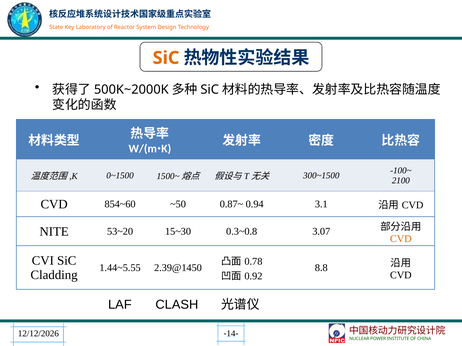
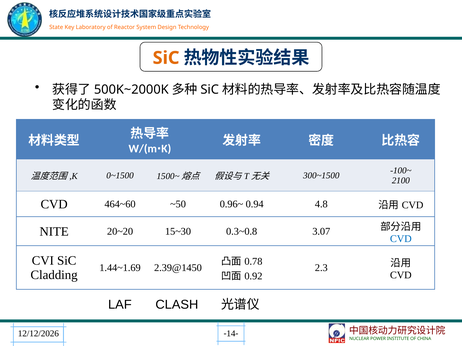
854~60: 854~60 -> 464~60 (120, 204)
0.87~: 0.87~ -> 0.96~ (231, 204)
3.1: 3.1 -> 4.8 (321, 204)
53~20: 53~20 -> 20~20 (120, 232)
CVD colour: orange -> blue (401, 239)
1.44~5.55: 1.44~5.55 -> 1.44~1.69 (120, 268)
8.8: 8.8 -> 2.3 (321, 268)
